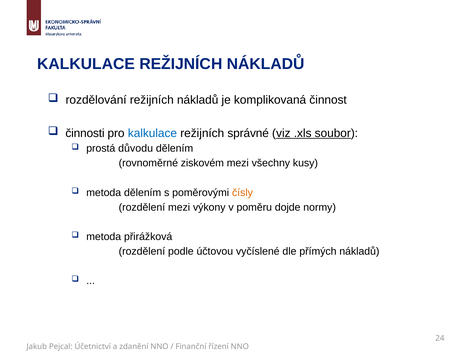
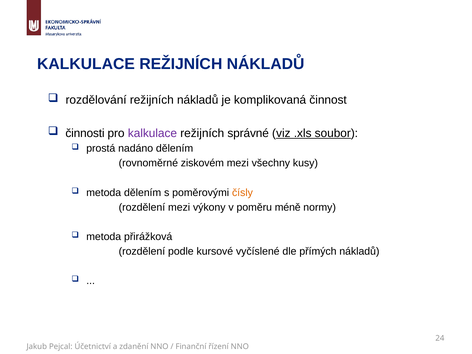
kalkulace colour: blue -> purple (152, 133)
důvodu: důvodu -> nadáno (136, 149)
dojde: dojde -> méně (288, 207)
účtovou: účtovou -> kursové (215, 251)
